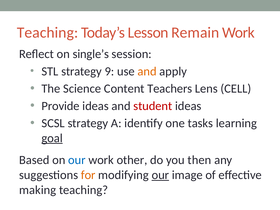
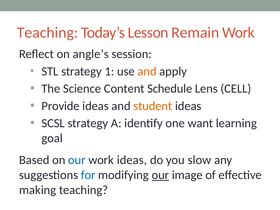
single’s: single’s -> angle’s (91, 54)
9: 9 -> 1 (109, 71)
Teachers: Teachers -> Schedule (170, 89)
student colour: red -> orange (153, 106)
tasks: tasks -> want (200, 123)
goal underline: present -> none (52, 138)
work other: other -> ideas (132, 160)
then: then -> slow (199, 160)
for colour: orange -> blue (88, 175)
